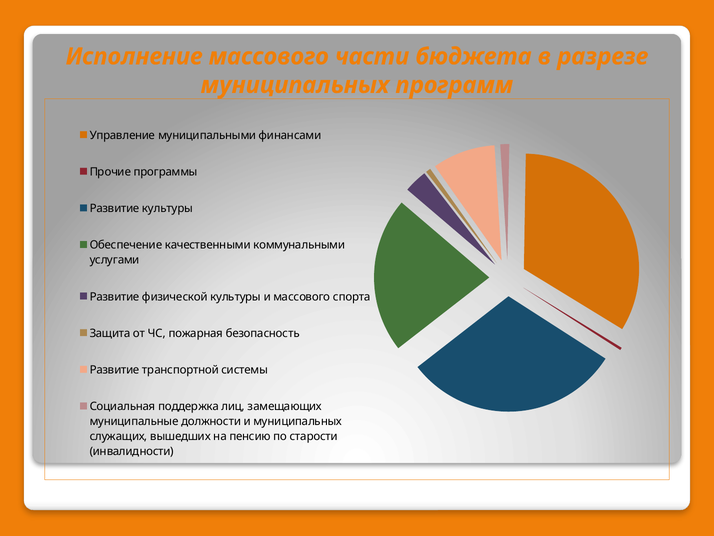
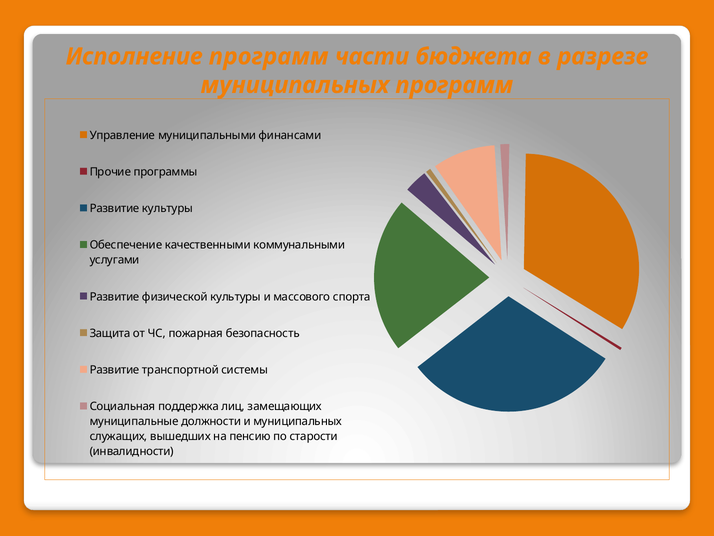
Исполнение массового: массового -> программ (269, 56)
